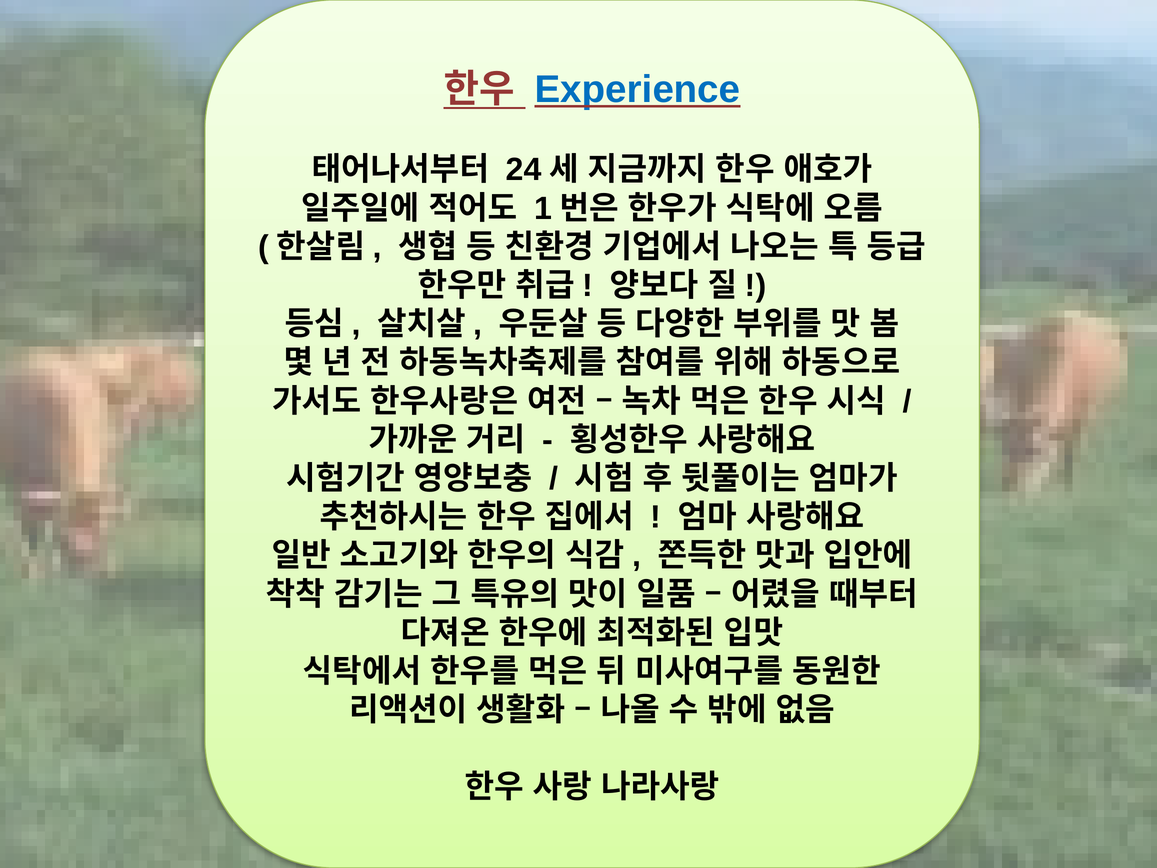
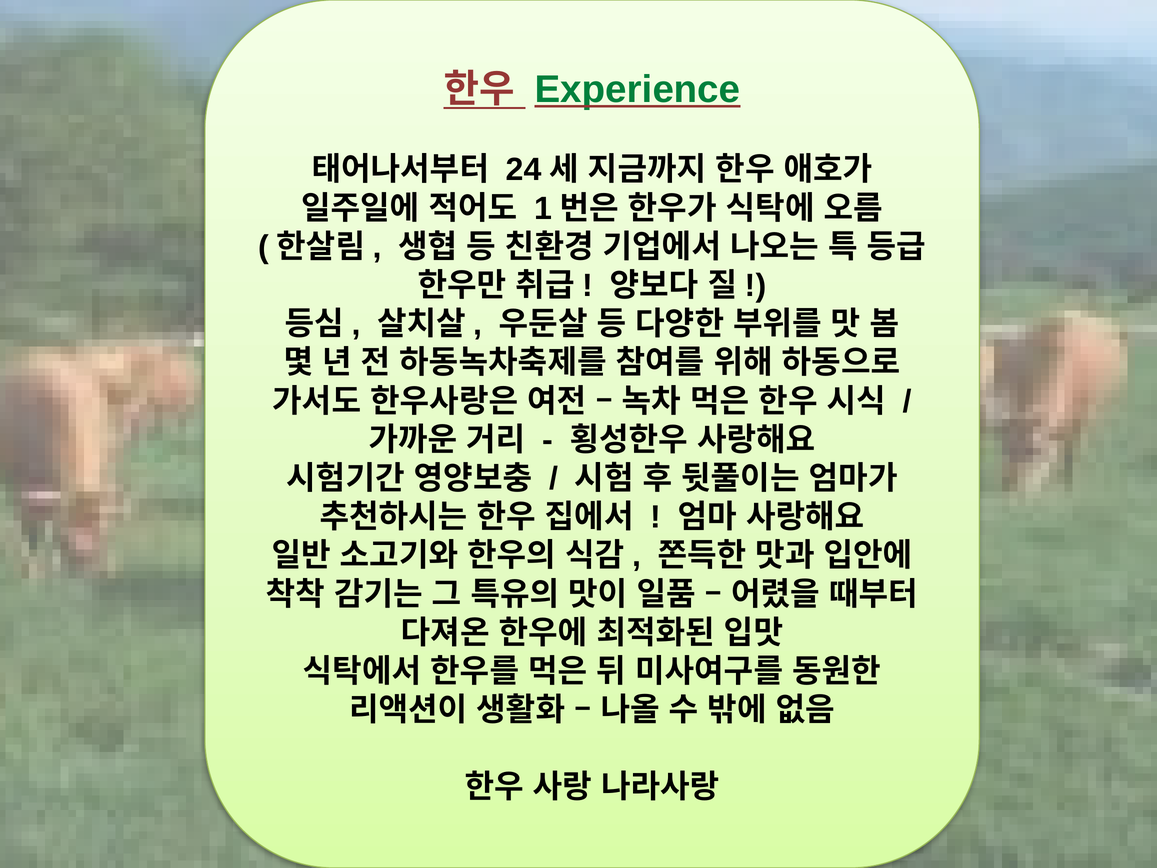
Experience colour: blue -> green (638, 89)
